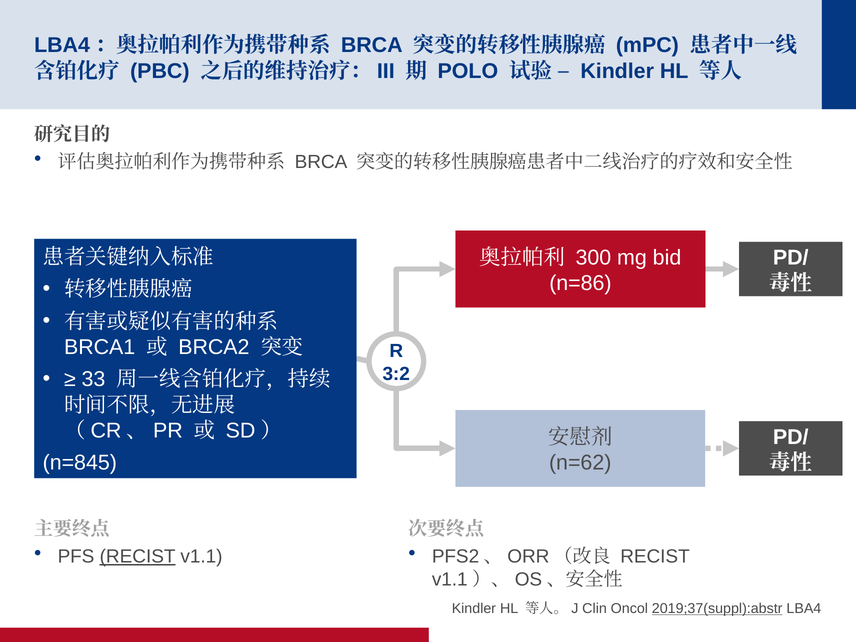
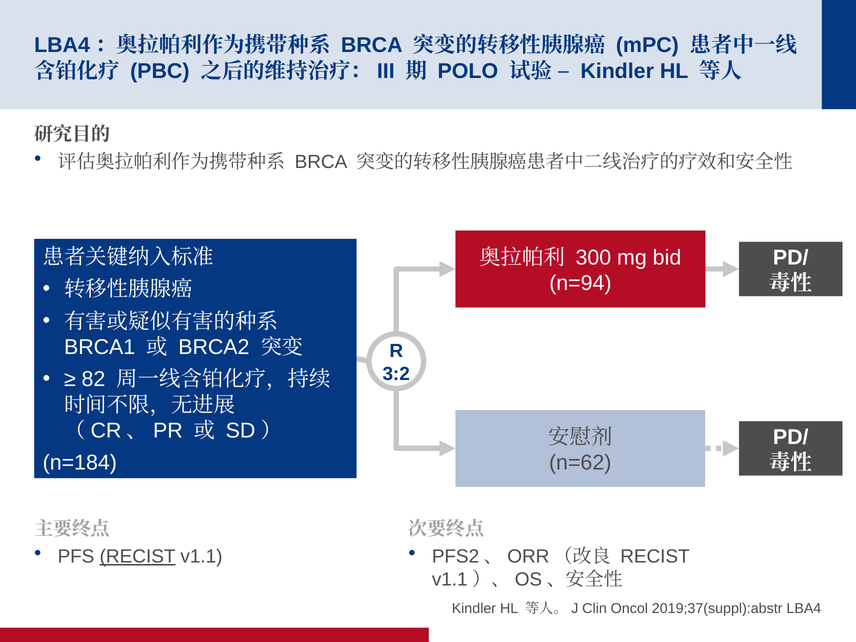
n=86: n=86 -> n=94 (580, 283)
33: 33 -> 82 (93, 379)
n=845: n=845 -> n=184 (80, 463)
2019;37(suppl):abstr underline: present -> none (717, 609)
